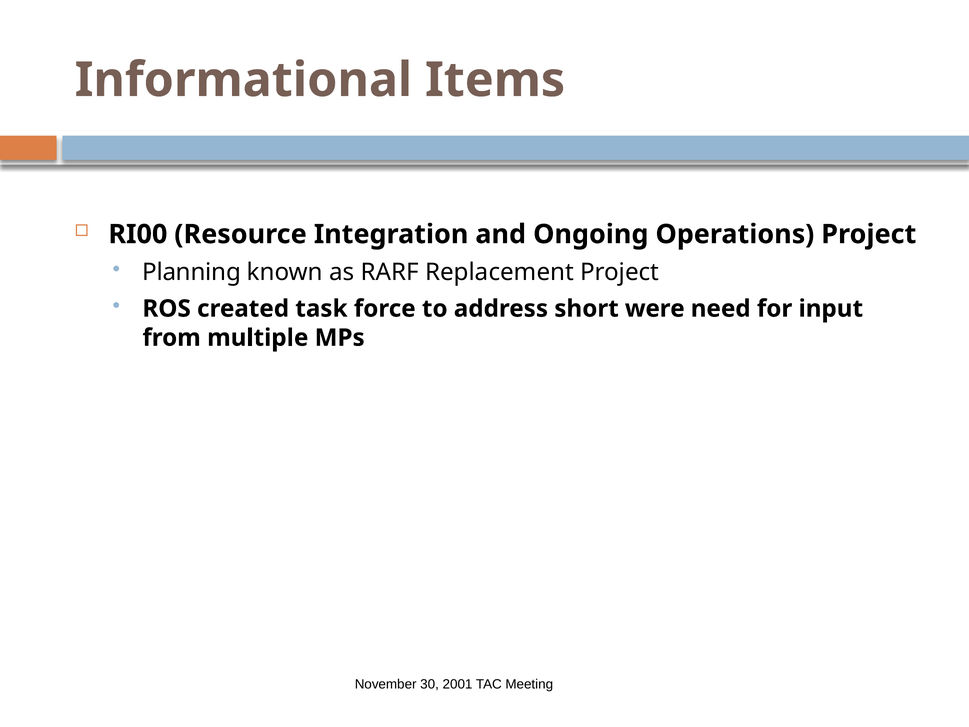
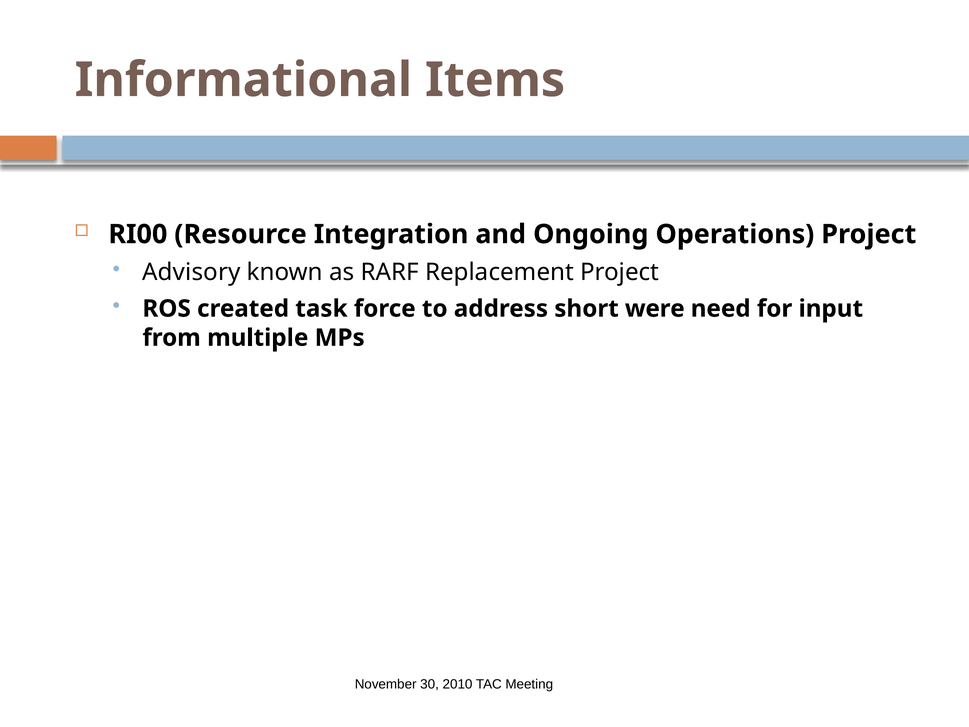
Planning: Planning -> Advisory (191, 272)
2001: 2001 -> 2010 (458, 684)
